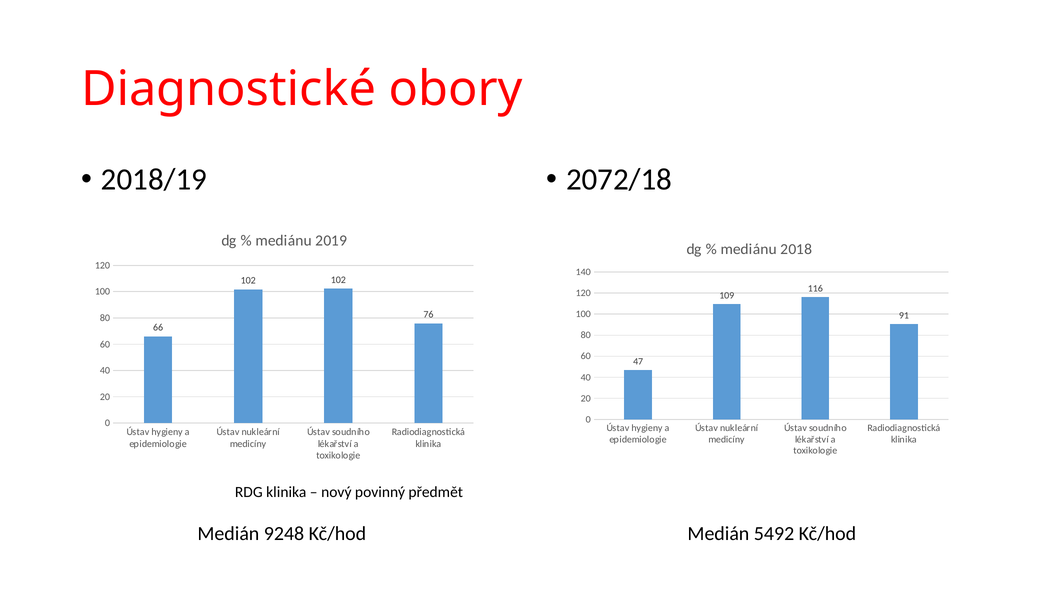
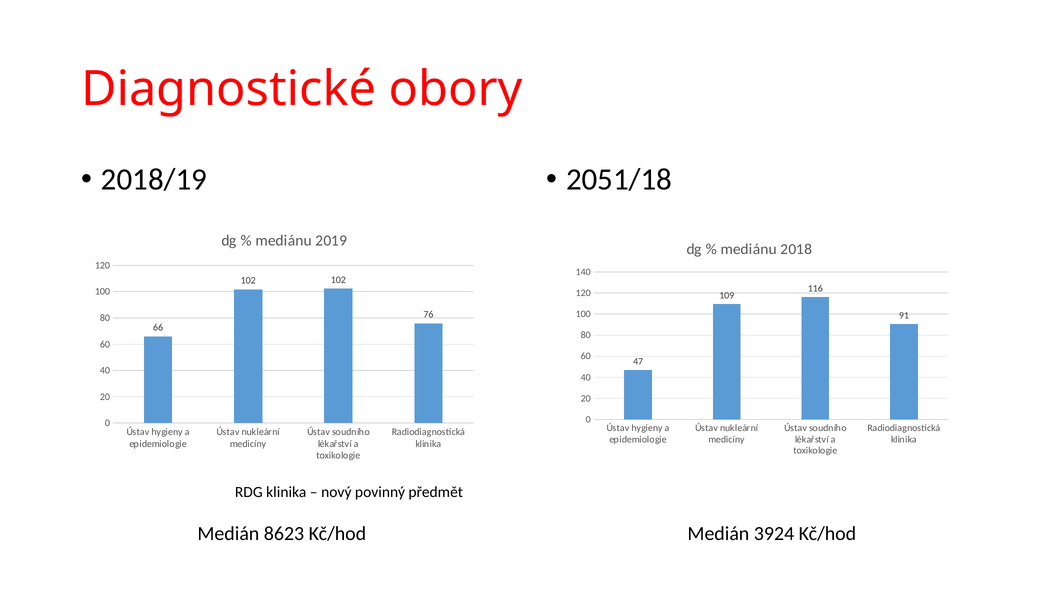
2072/18: 2072/18 -> 2051/18 (619, 180)
9248: 9248 -> 8623 (284, 534)
5492: 5492 -> 3924 (774, 534)
